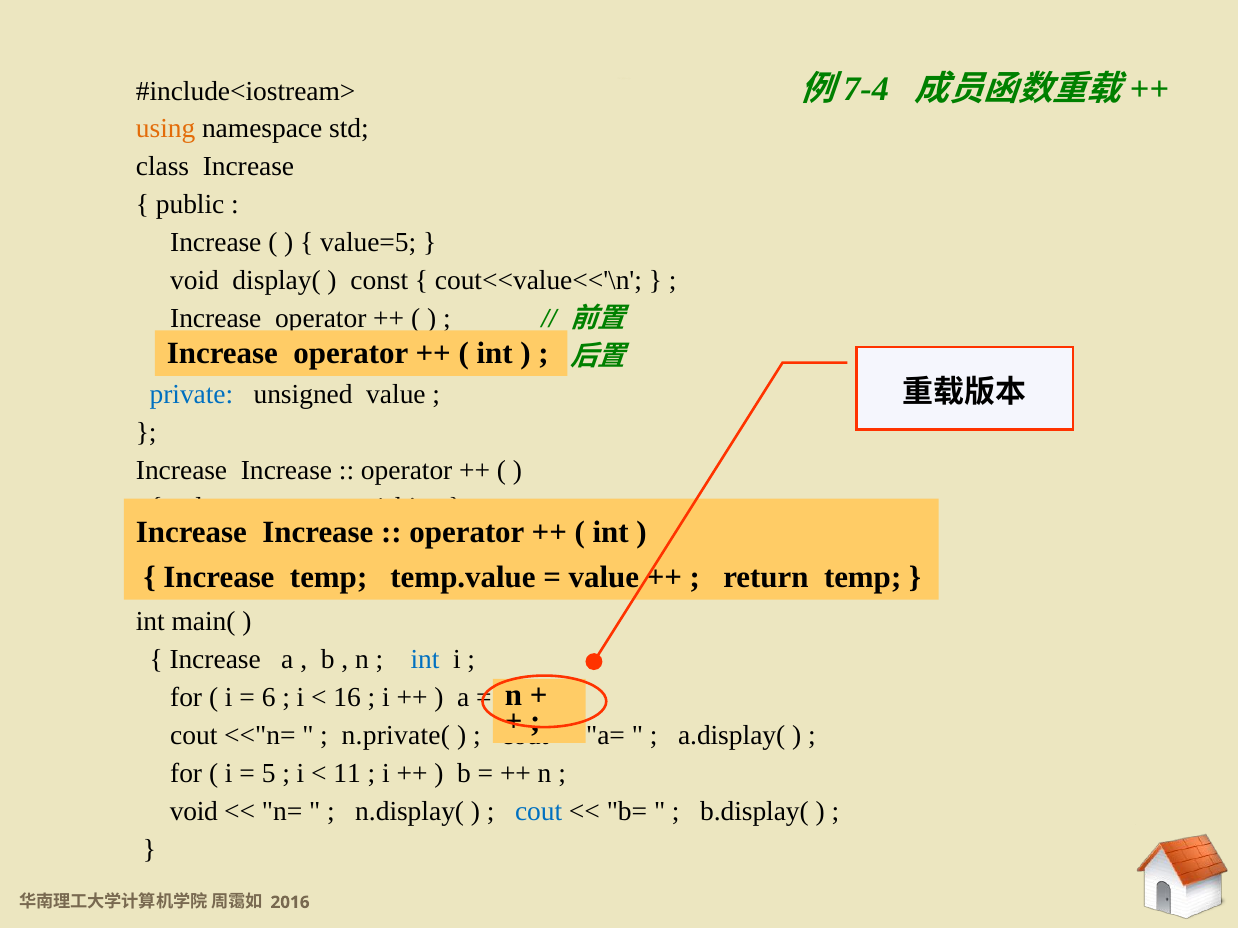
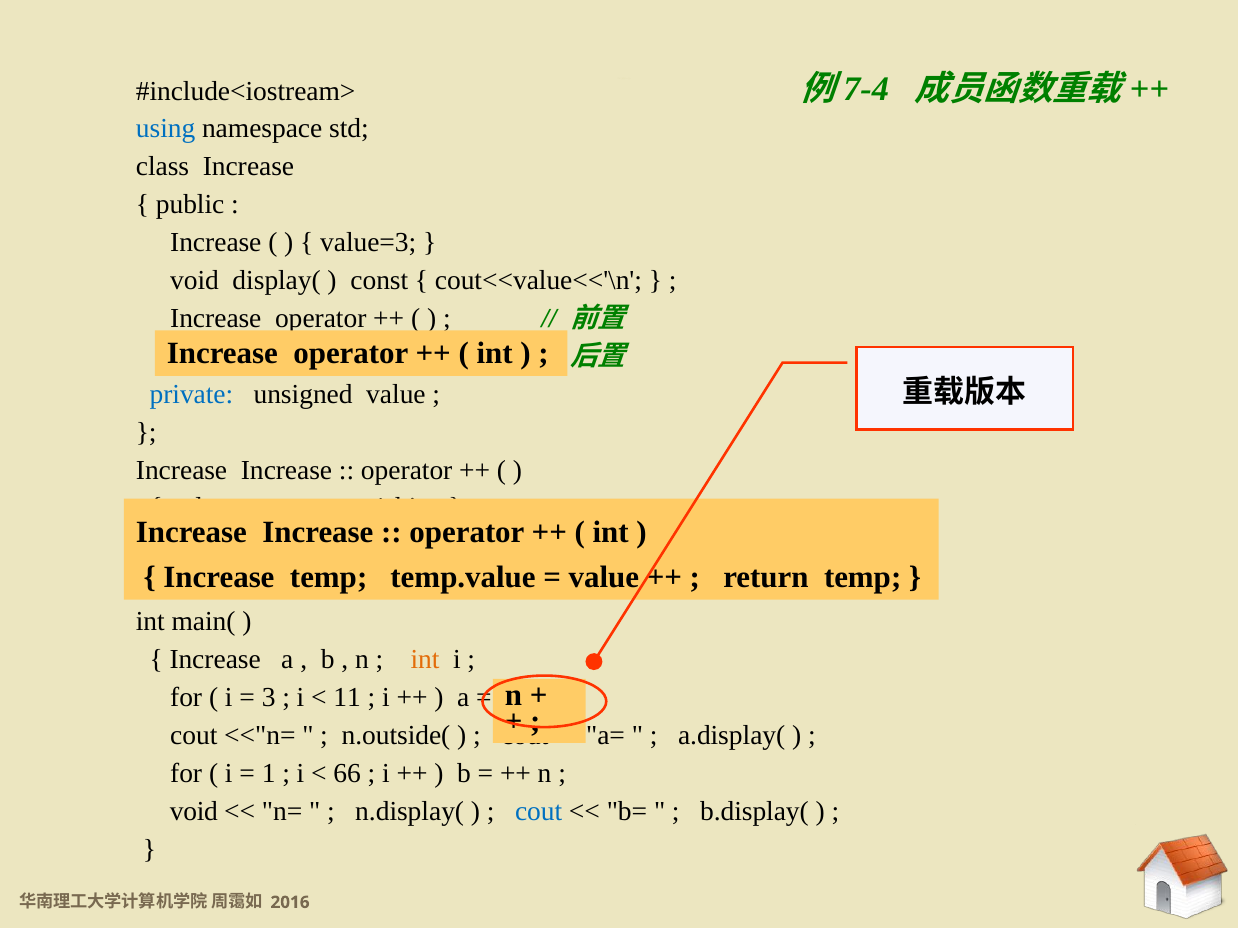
using colour: orange -> blue (166, 129)
value=5: value=5 -> value=3 (368, 243)
int colour: blue -> orange (425, 660)
6: 6 -> 3 (269, 698)
16: 16 -> 11 (347, 698)
n.private(: n.private( -> n.outside( (396, 736)
5: 5 -> 1 (269, 774)
11: 11 -> 66 (347, 774)
